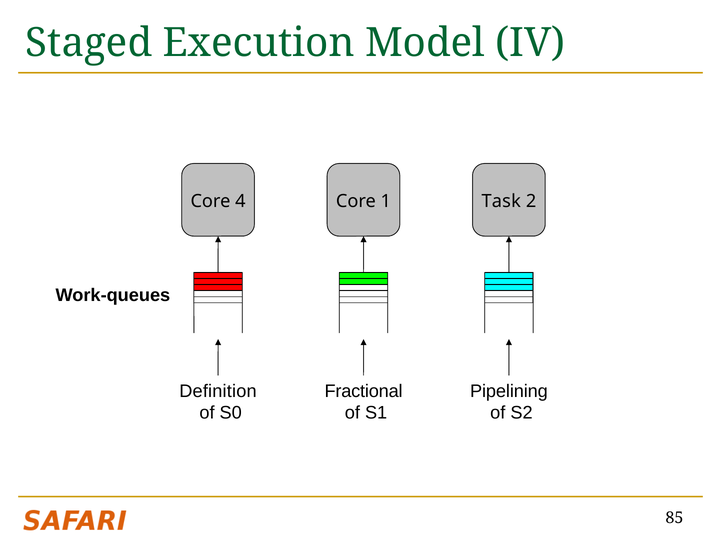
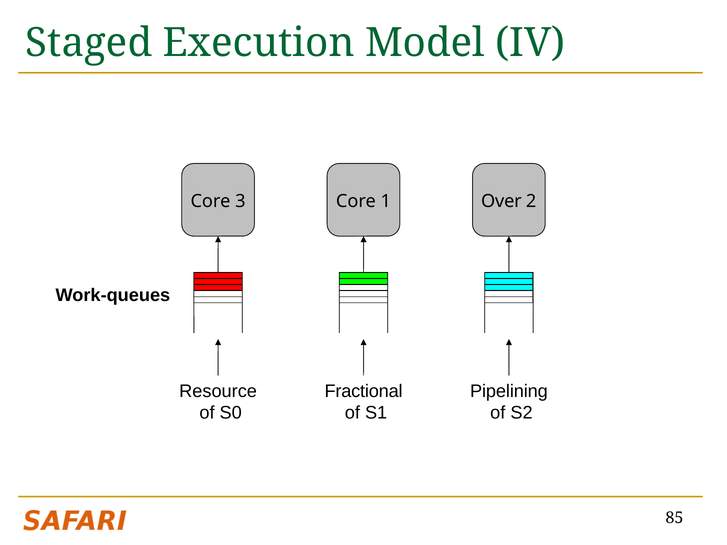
4: 4 -> 3 (240, 201)
Task: Task -> Over (501, 201)
Definition: Definition -> Resource (218, 391)
